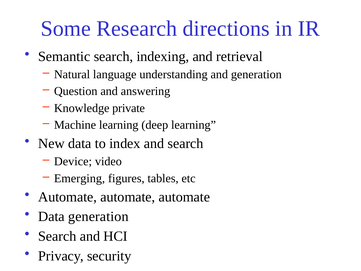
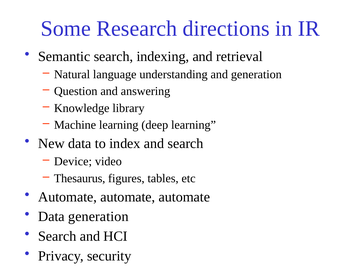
private: private -> library (128, 108)
Emerging: Emerging -> Thesaurus (80, 178)
